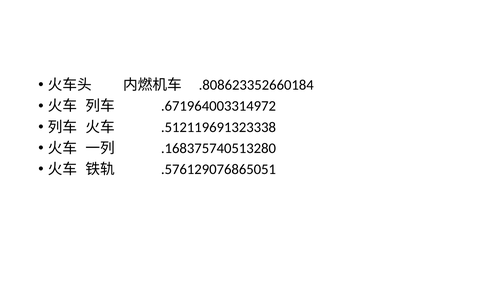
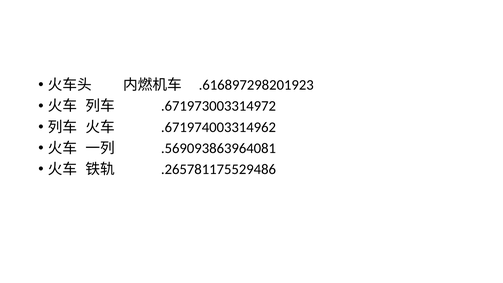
.808623352660184: .808623352660184 -> .616897298201923 (256, 85)
.671964003314972: .671964003314972 -> .671973003314972 (218, 106)
.512119691323338: .512119691323338 -> .671974003314962 (218, 127)
.168375740513280: .168375740513280 -> .569093863964081 (218, 148)
.576129076865051: .576129076865051 -> .265781175529486 (218, 169)
